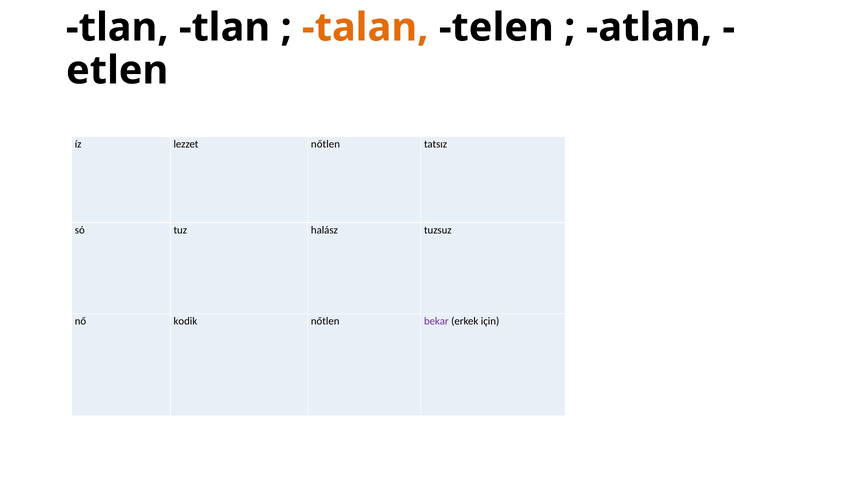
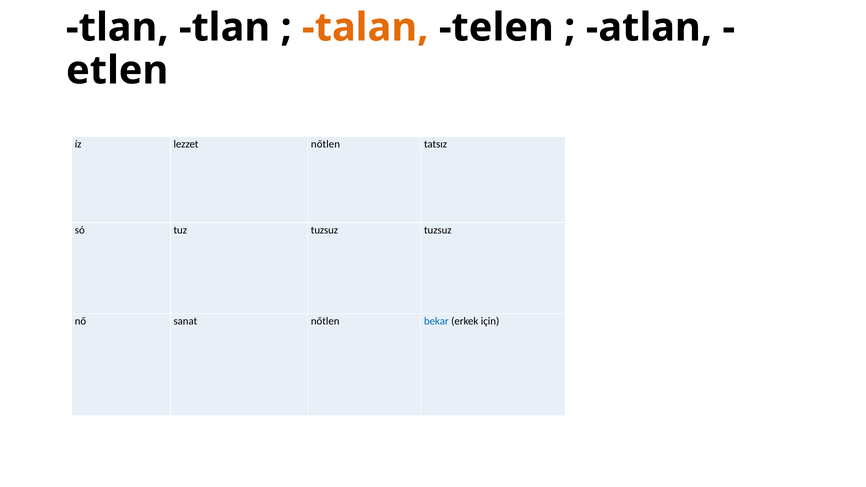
tuz halász: halász -> tuzsuz (324, 230)
kodik: kodik -> sanat (185, 321)
bekar colour: purple -> blue (436, 321)
